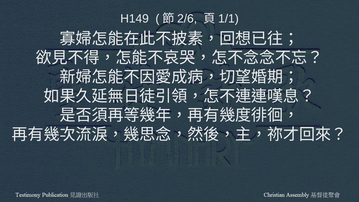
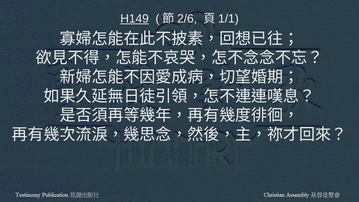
H149 underline: none -> present (135, 19)
